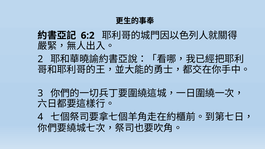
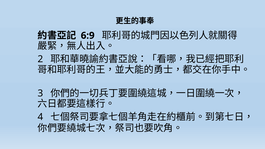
6:2: 6:2 -> 6:9 (88, 36)
